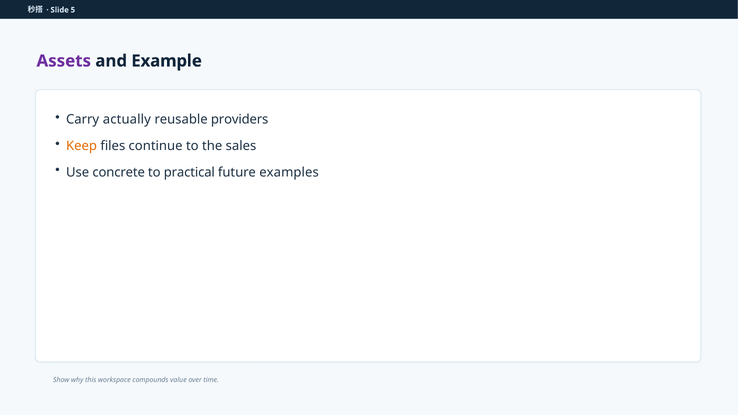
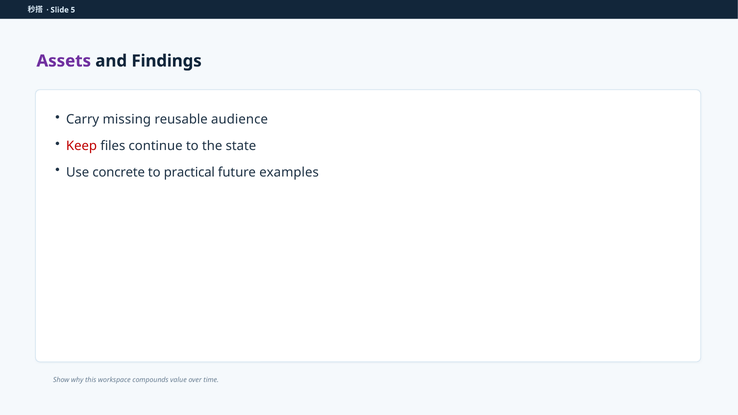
Example: Example -> Findings (167, 61)
actually: actually -> missing (127, 119)
providers: providers -> audience (240, 119)
Keep colour: orange -> red (82, 146)
sales: sales -> state (241, 146)
